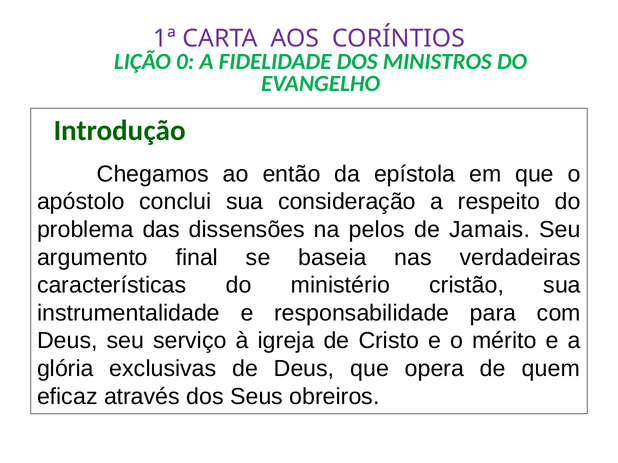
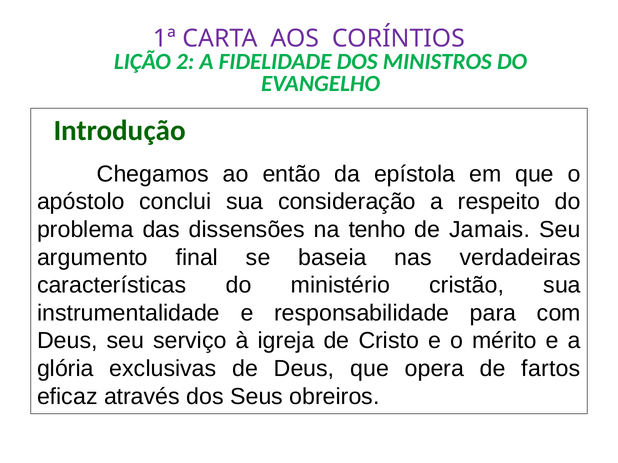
0: 0 -> 2 (185, 61)
pelos: pelos -> tenho (377, 230)
quem: quem -> fartos (551, 369)
